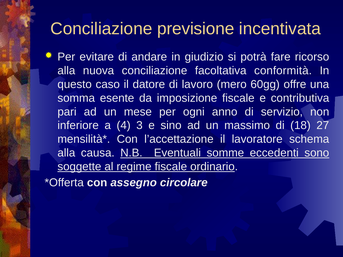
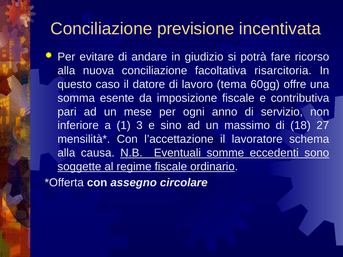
conformità: conformità -> risarcitoria (283, 71)
mero: mero -> tema (232, 84)
4: 4 -> 1 (124, 126)
